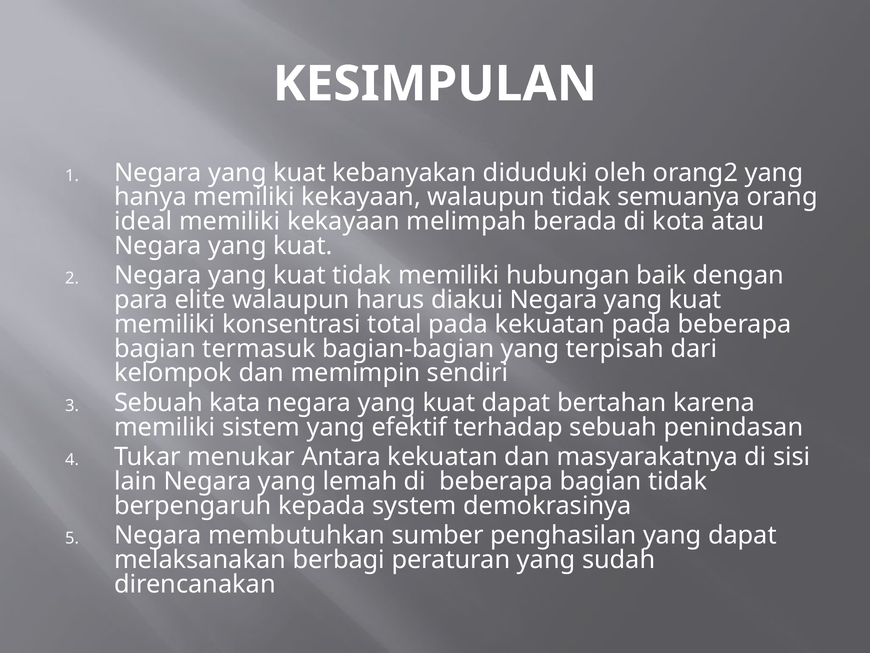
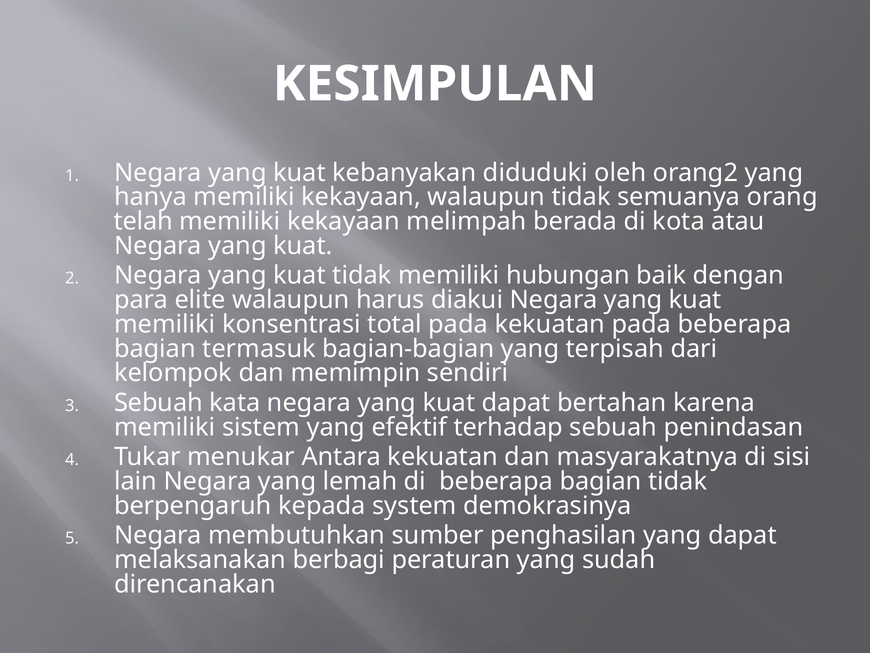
ideal: ideal -> telah (143, 221)
